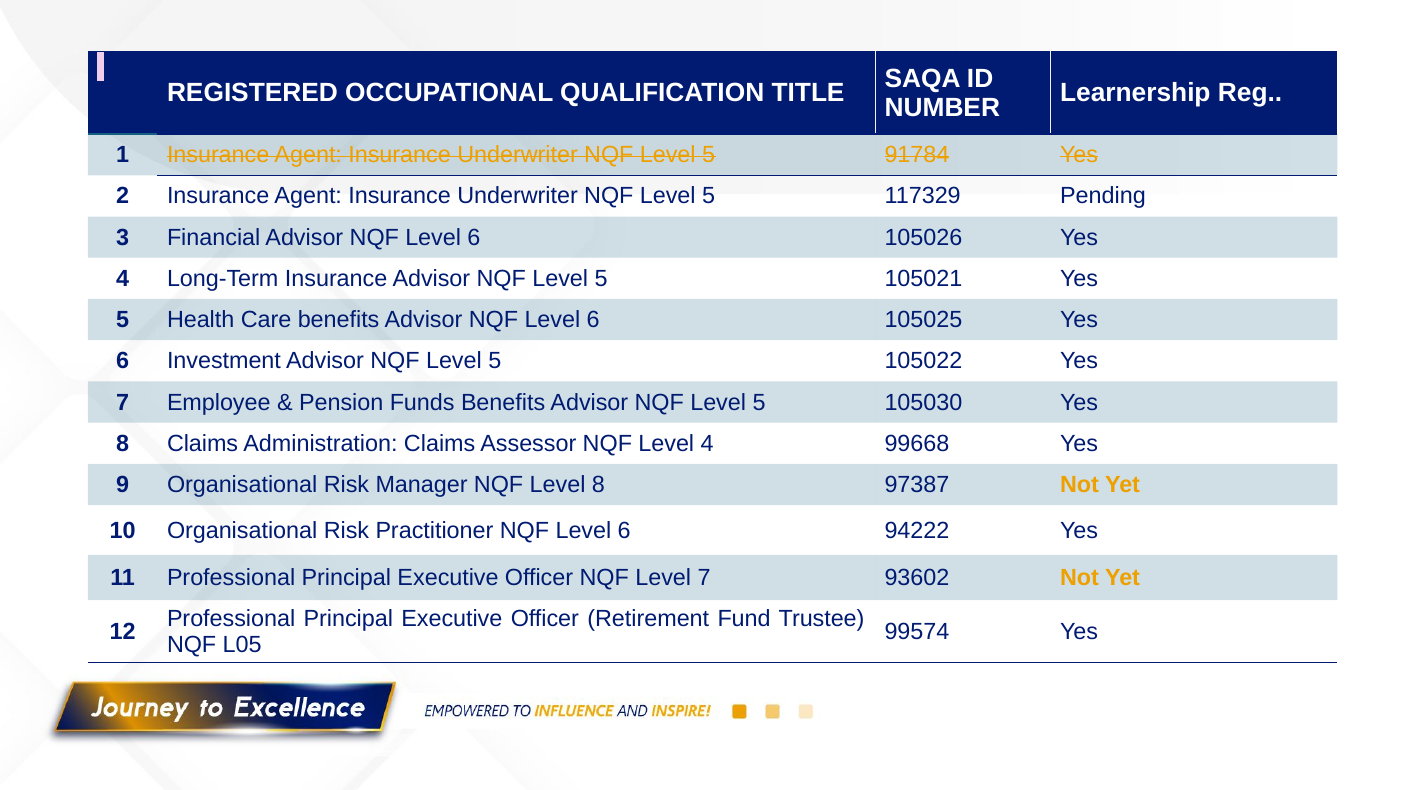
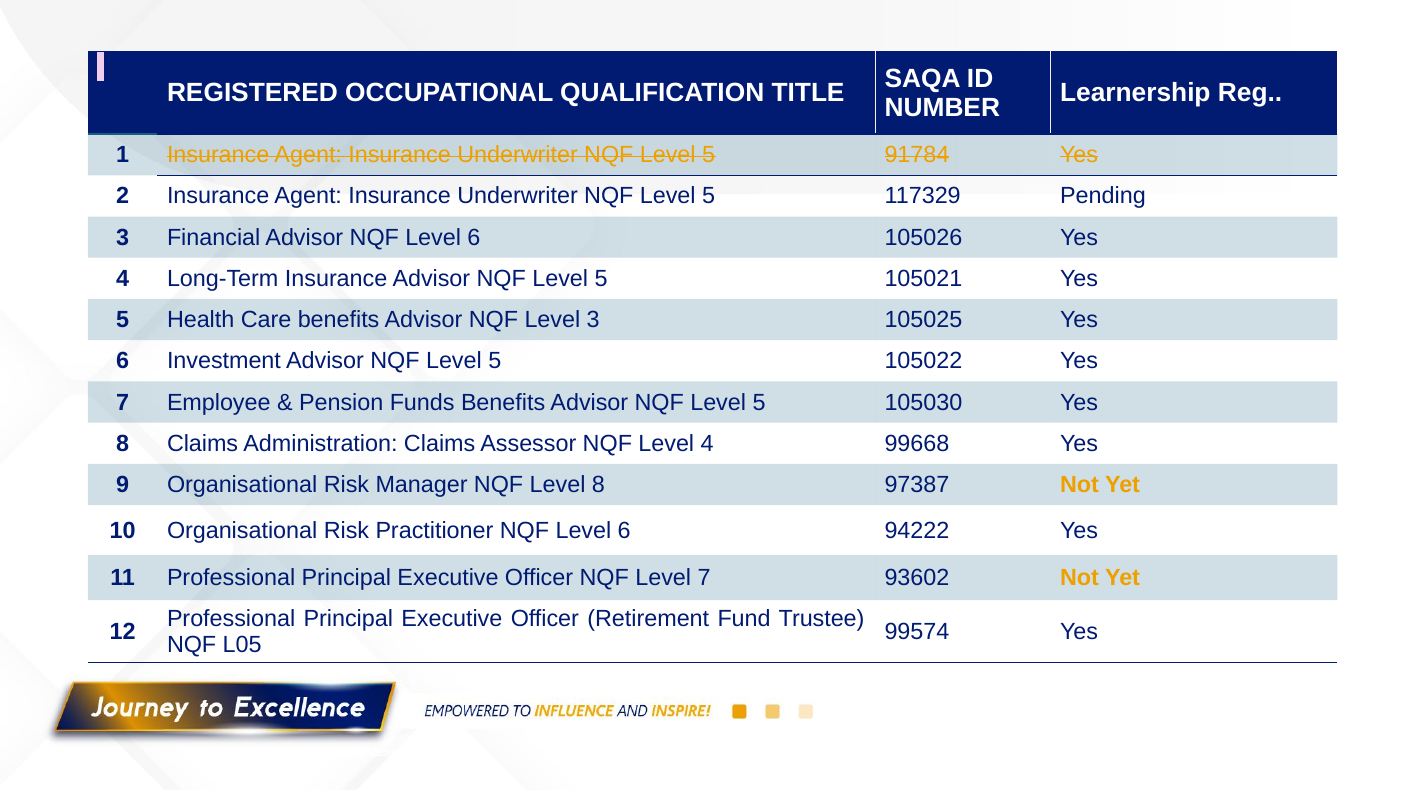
6: 6 -> 3 (593, 320)
